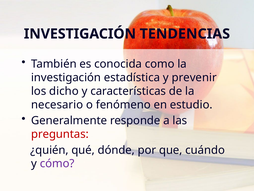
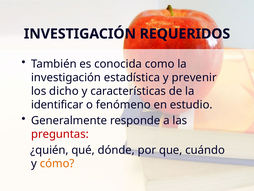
TENDENCIAS: TENDENCIAS -> REQUERIDOS (185, 34)
necesario: necesario -> identificar (57, 105)
cómo colour: purple -> orange (57, 163)
